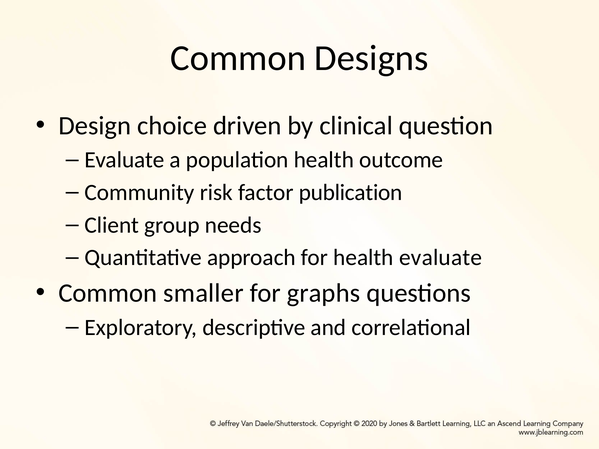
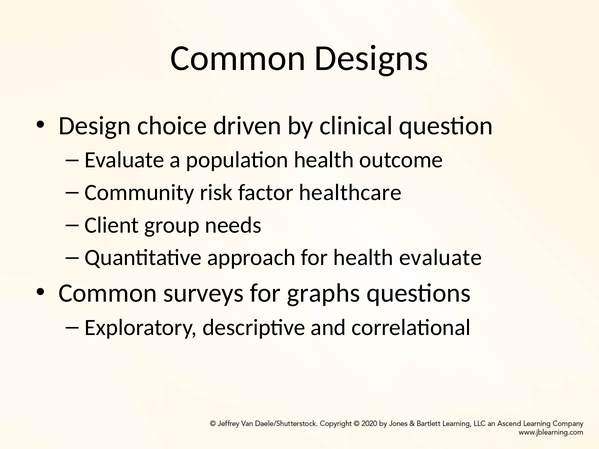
publication: publication -> healthcare (350, 193)
smaller: smaller -> surveys (204, 293)
